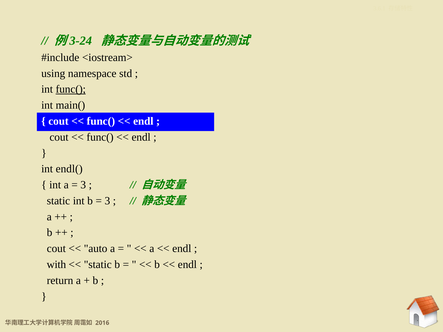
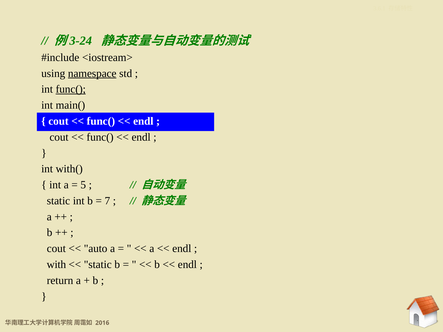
namespace underline: none -> present (92, 73)
endl(: endl( -> with( (69, 169)
3: 3 -> 5 (83, 185)
3: 3 -> 7 (107, 201)
